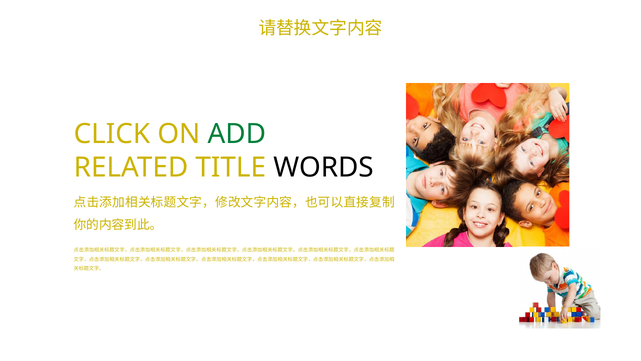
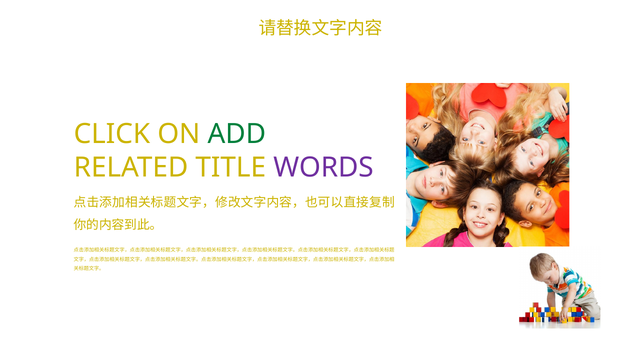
WORDS colour: black -> purple (323, 167)
